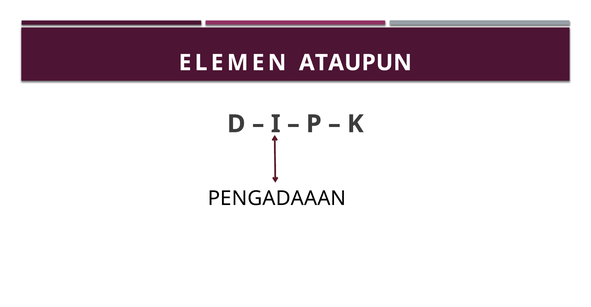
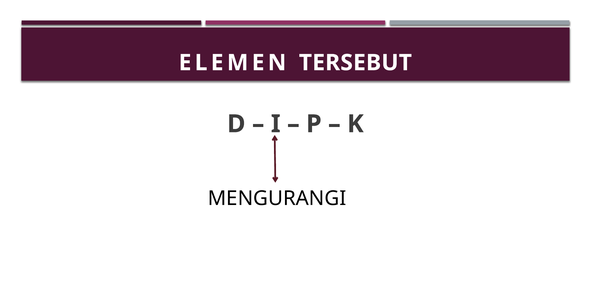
ATAUPUN: ATAUPUN -> TERSEBUT (355, 63)
PENGADAAAN: PENGADAAAN -> MENGURANGI (277, 198)
